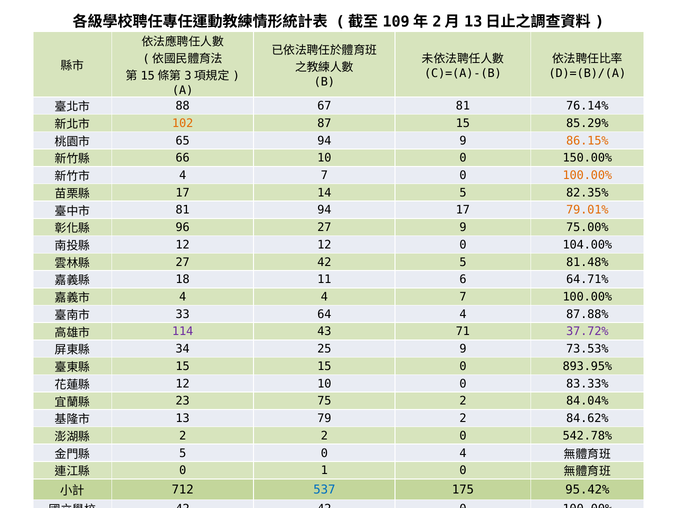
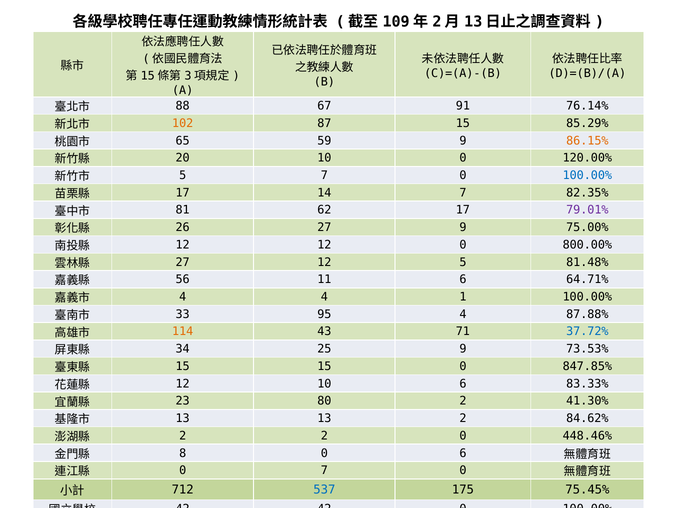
67 81: 81 -> 91 (463, 106)
65 94: 94 -> 59 (324, 141)
66: 66 -> 20 (183, 158)
150.00%: 150.00% -> 120.00% (587, 158)
4: 4 -> 5 (183, 175)
100.00% colour: orange -> blue (587, 175)
14 5: 5 -> 7 (463, 193)
81 94: 94 -> 62 (324, 210)
79.01% colour: orange -> purple (587, 210)
96: 96 -> 26 (183, 227)
104.00%: 104.00% -> 800.00% (587, 245)
27 42: 42 -> 12 (324, 262)
18: 18 -> 56 (183, 279)
4 4 7: 7 -> 1 (463, 297)
64: 64 -> 95 (324, 314)
114 colour: purple -> orange (183, 331)
37.72% colour: purple -> blue (587, 331)
893.95%: 893.95% -> 847.85% (587, 366)
12 10 0: 0 -> 6 (463, 384)
75: 75 -> 80 (324, 401)
84.04%: 84.04% -> 41.30% (587, 401)
13 79: 79 -> 13 (324, 418)
542.78%: 542.78% -> 448.46% (587, 436)
5: 5 -> 8 (183, 453)
0 4: 4 -> 6 (463, 453)
0 1: 1 -> 7 (324, 470)
95.42%: 95.42% -> 75.45% (587, 489)
